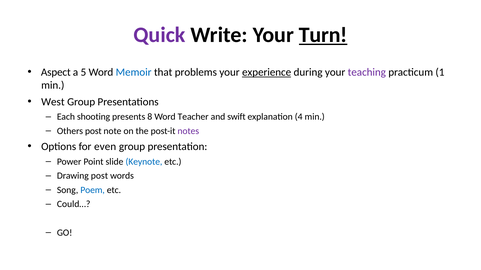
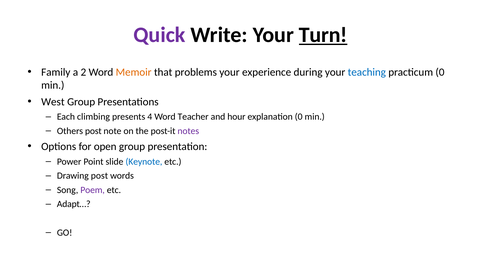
Aspect: Aspect -> Family (56, 72)
5: 5 -> 2 (83, 72)
Memoir colour: blue -> orange (134, 72)
experience underline: present -> none (267, 72)
teaching colour: purple -> blue (367, 72)
practicum 1: 1 -> 0 (440, 72)
shooting: shooting -> climbing (94, 117)
8: 8 -> 4 (150, 117)
swift: swift -> hour (236, 117)
explanation 4: 4 -> 0 (299, 117)
even: even -> open (105, 147)
Poem colour: blue -> purple (93, 190)
Could…: Could… -> Adapt… (74, 205)
